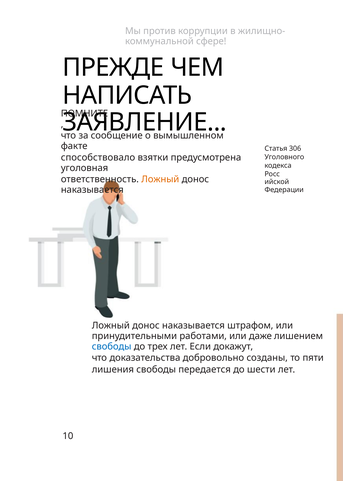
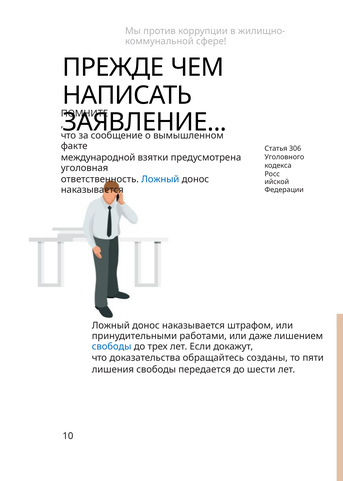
способствовало: способствовало -> международной (98, 158)
Ложный colour: orange -> blue (160, 180)
добровольно: добровольно -> обращайтесь (213, 358)
